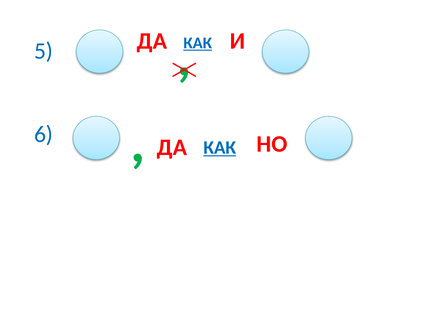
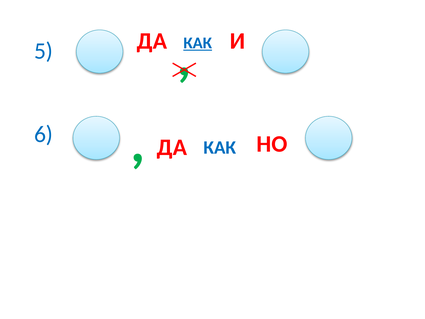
КАК underline: present -> none (220, 148)
